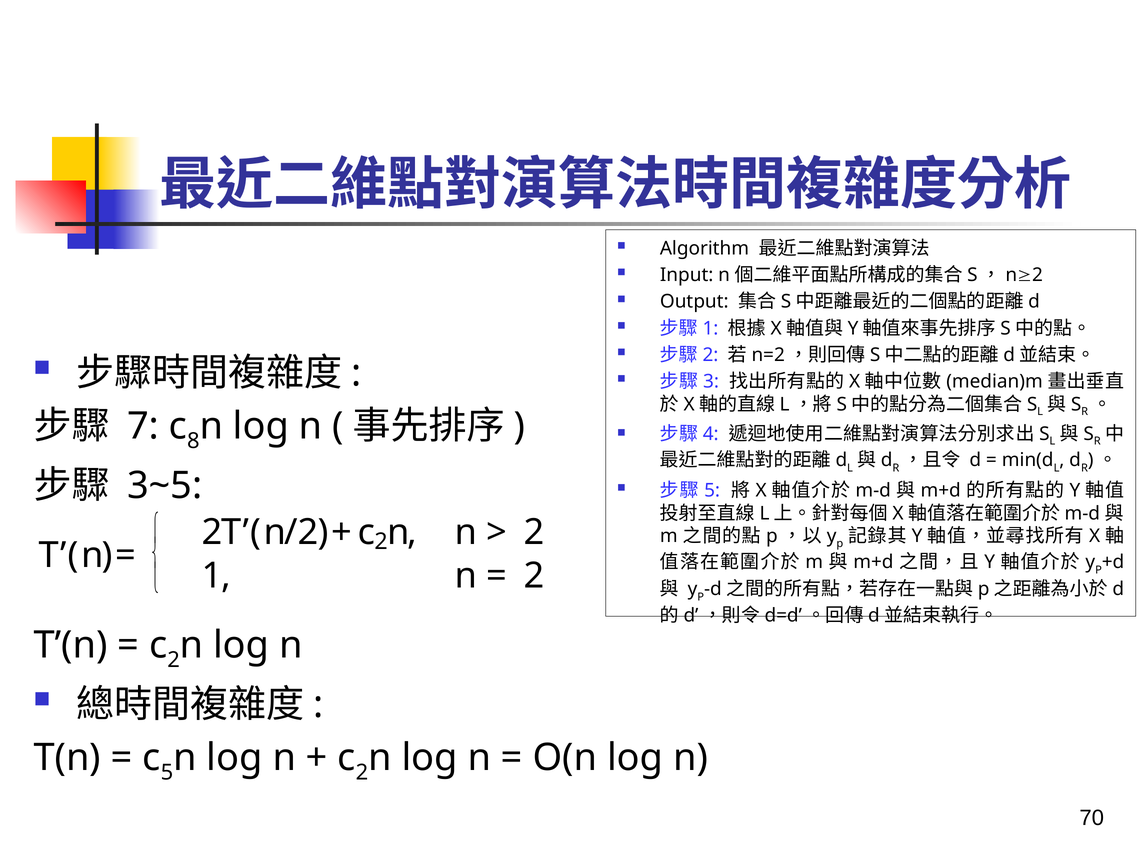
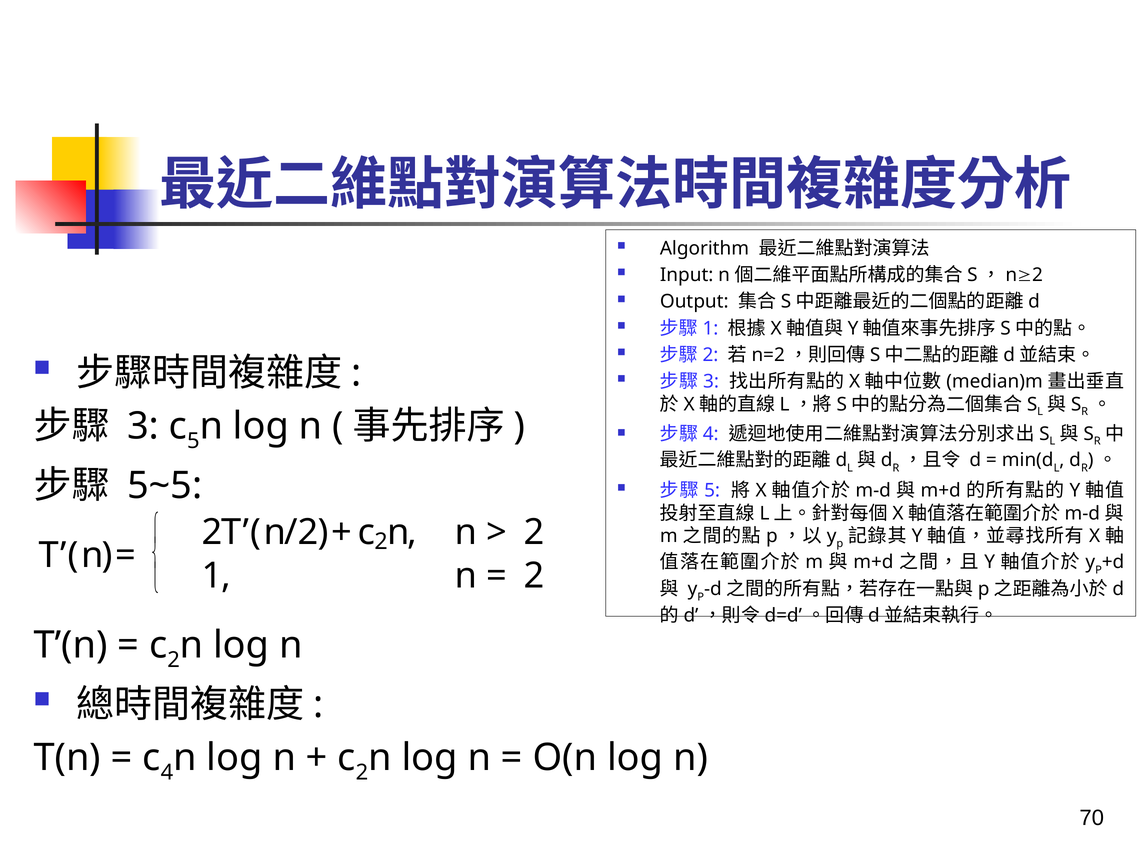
7: 7 -> 3 (143, 426)
8: 8 -> 5 (193, 441)
3~5: 3~5 -> 5~5 (165, 486)
5: 5 -> 4 (167, 773)
